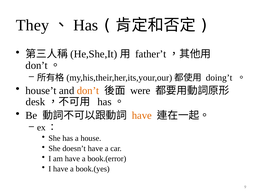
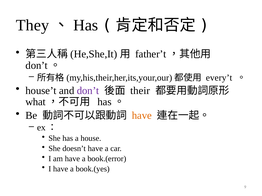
doing’t: doing’t -> every’t (219, 78)
don’t colour: orange -> purple (88, 91)
were: were -> their (140, 91)
desk: desk -> what (36, 102)
